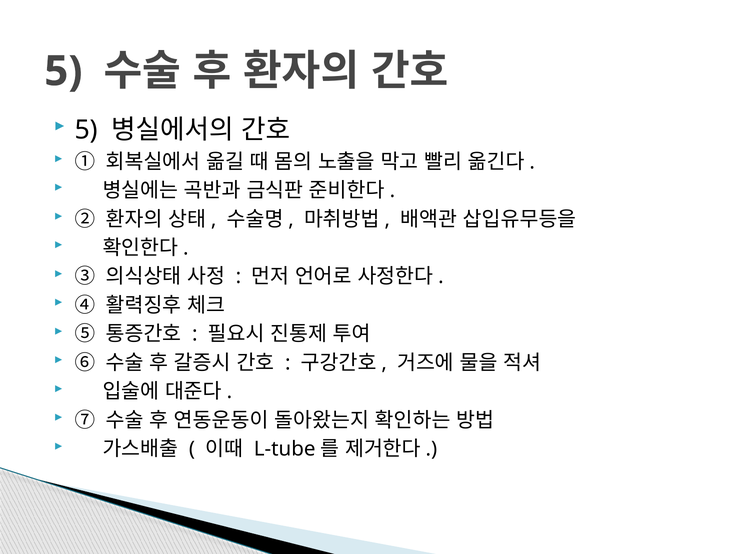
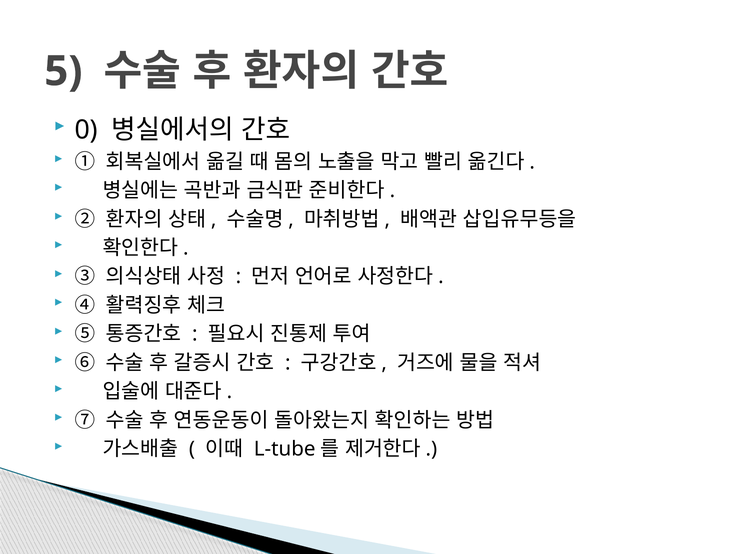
5: 5 -> 0 (86, 130)
